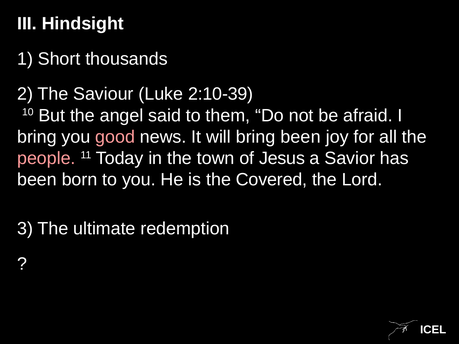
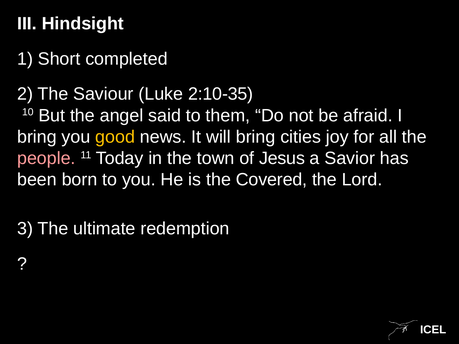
thousands: thousands -> completed (127, 59)
2:10-39: 2:10-39 -> 2:10-35 (221, 94)
good colour: pink -> yellow (115, 137)
bring been: been -> cities (301, 137)
